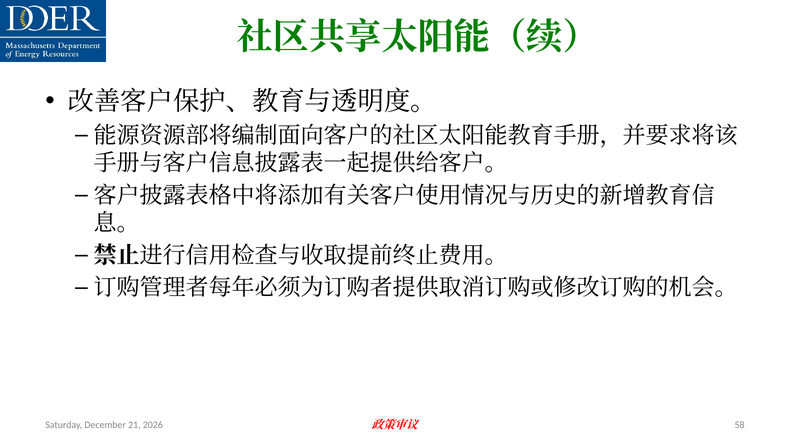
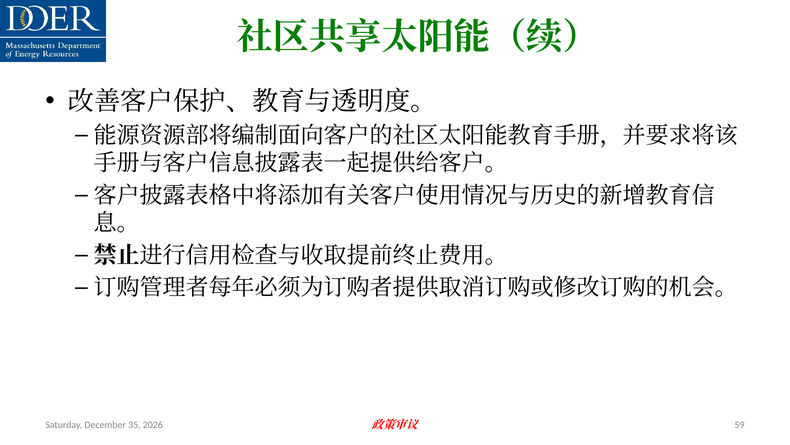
21: 21 -> 35 (134, 424)
58: 58 -> 59 (740, 424)
